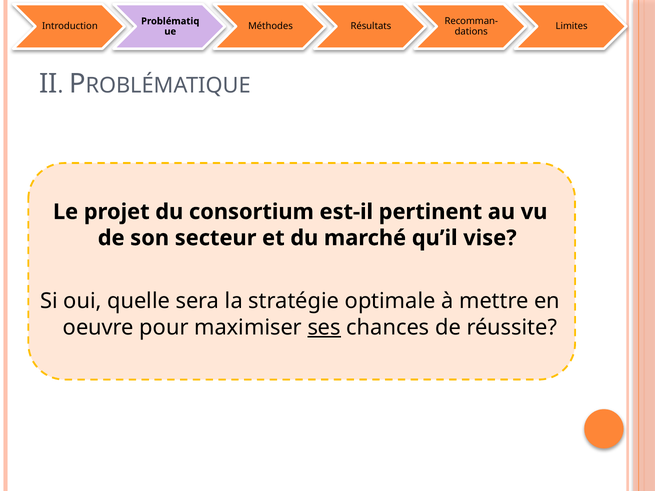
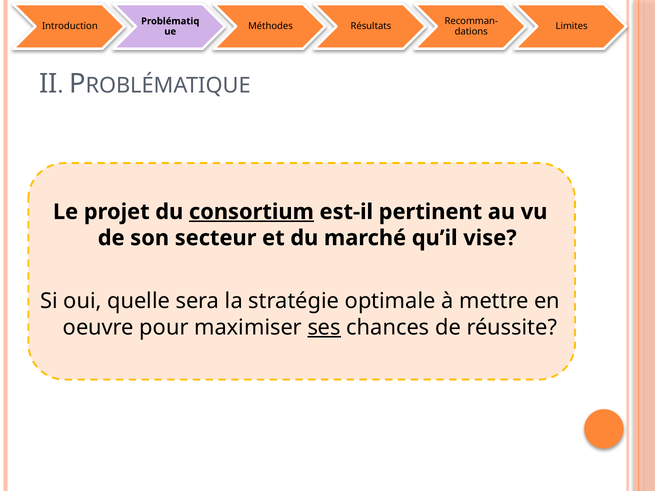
consortium underline: none -> present (251, 212)
